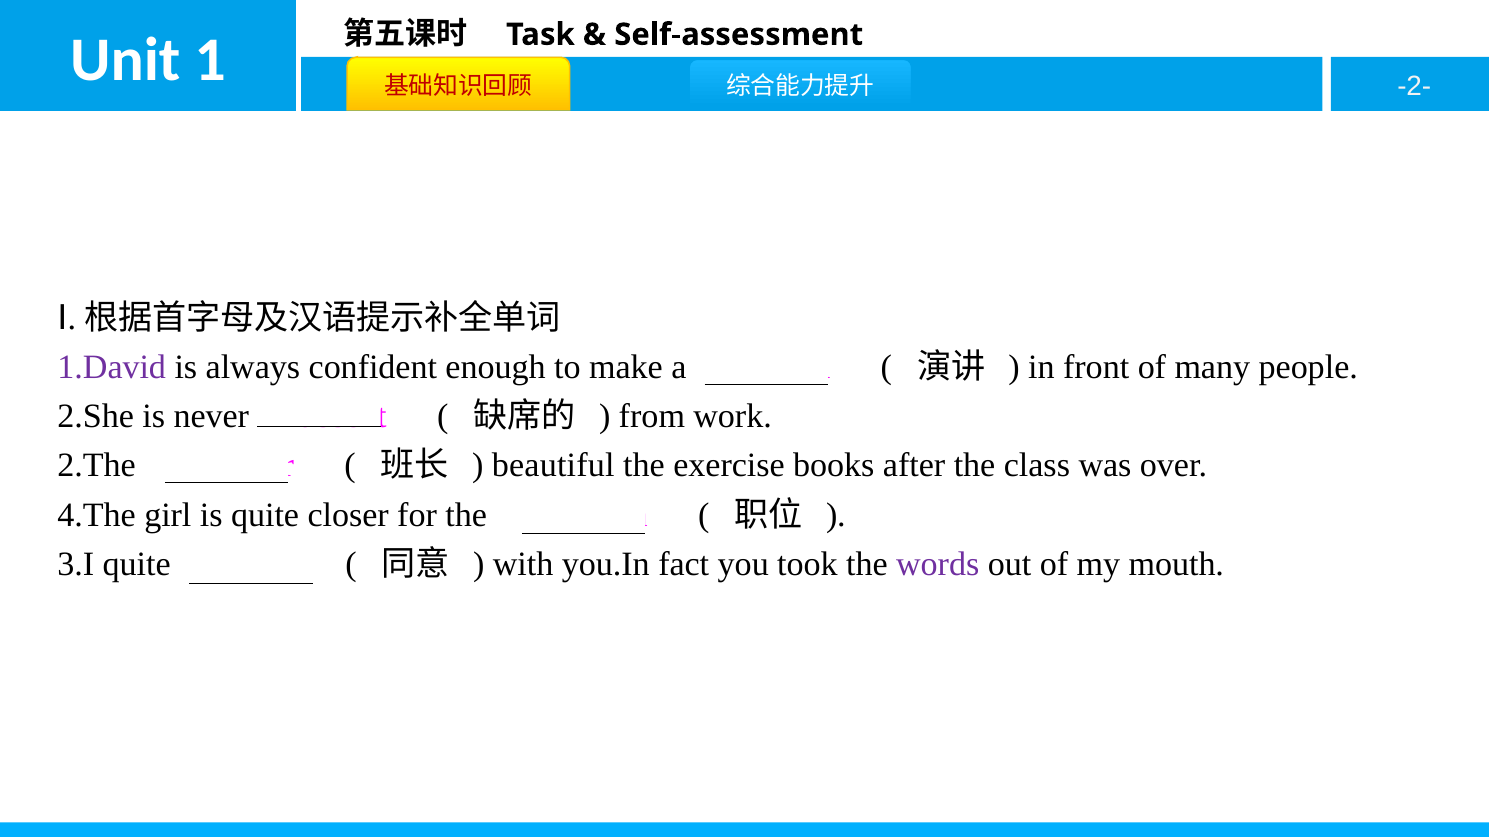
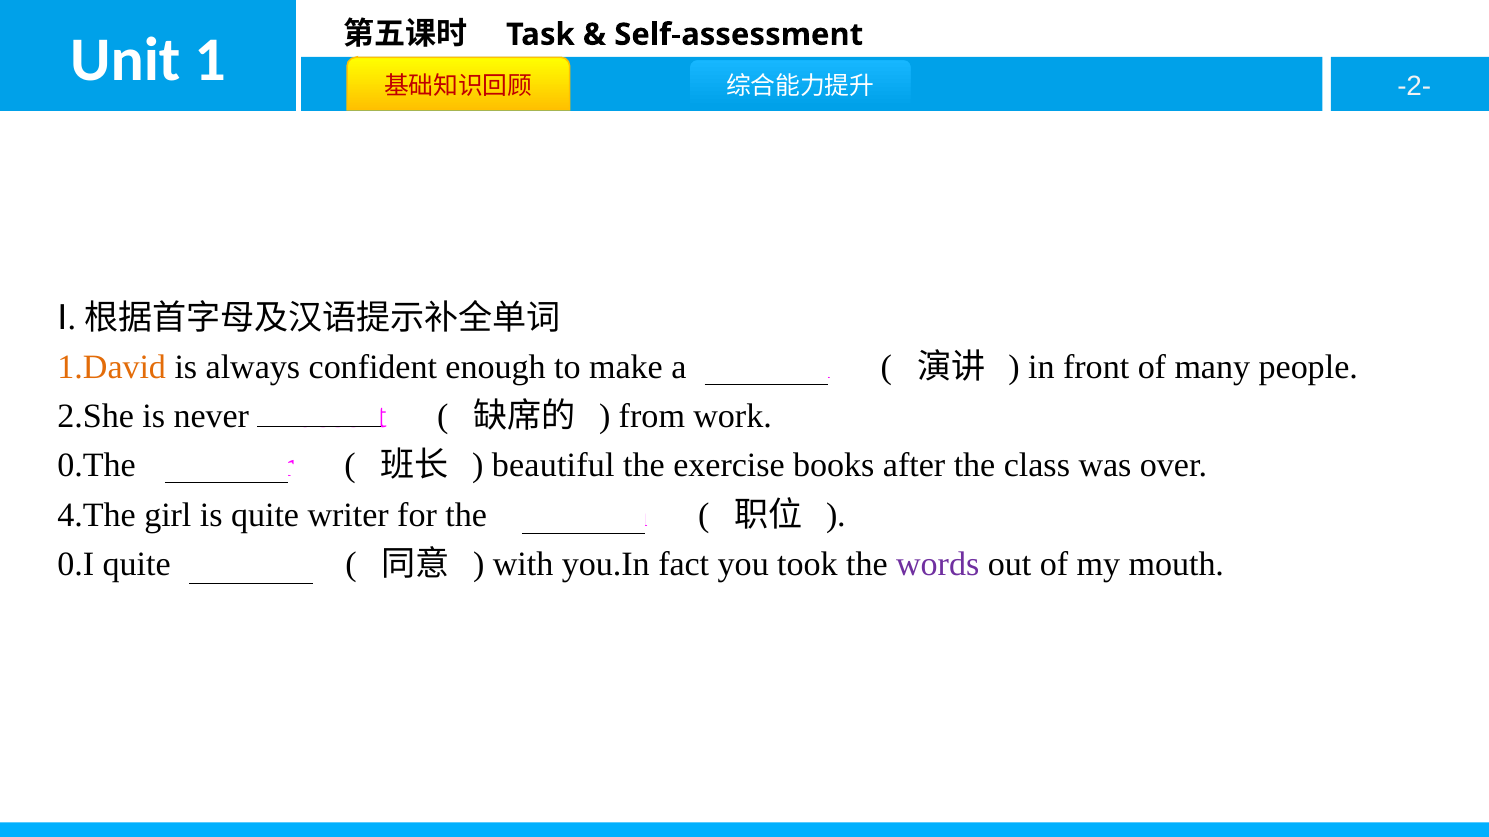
1.David colour: purple -> orange (112, 368)
2.The: 2.The -> 0.The (97, 466)
closer: closer -> writer (348, 515)
3.I: 3.I -> 0.I (76, 564)
